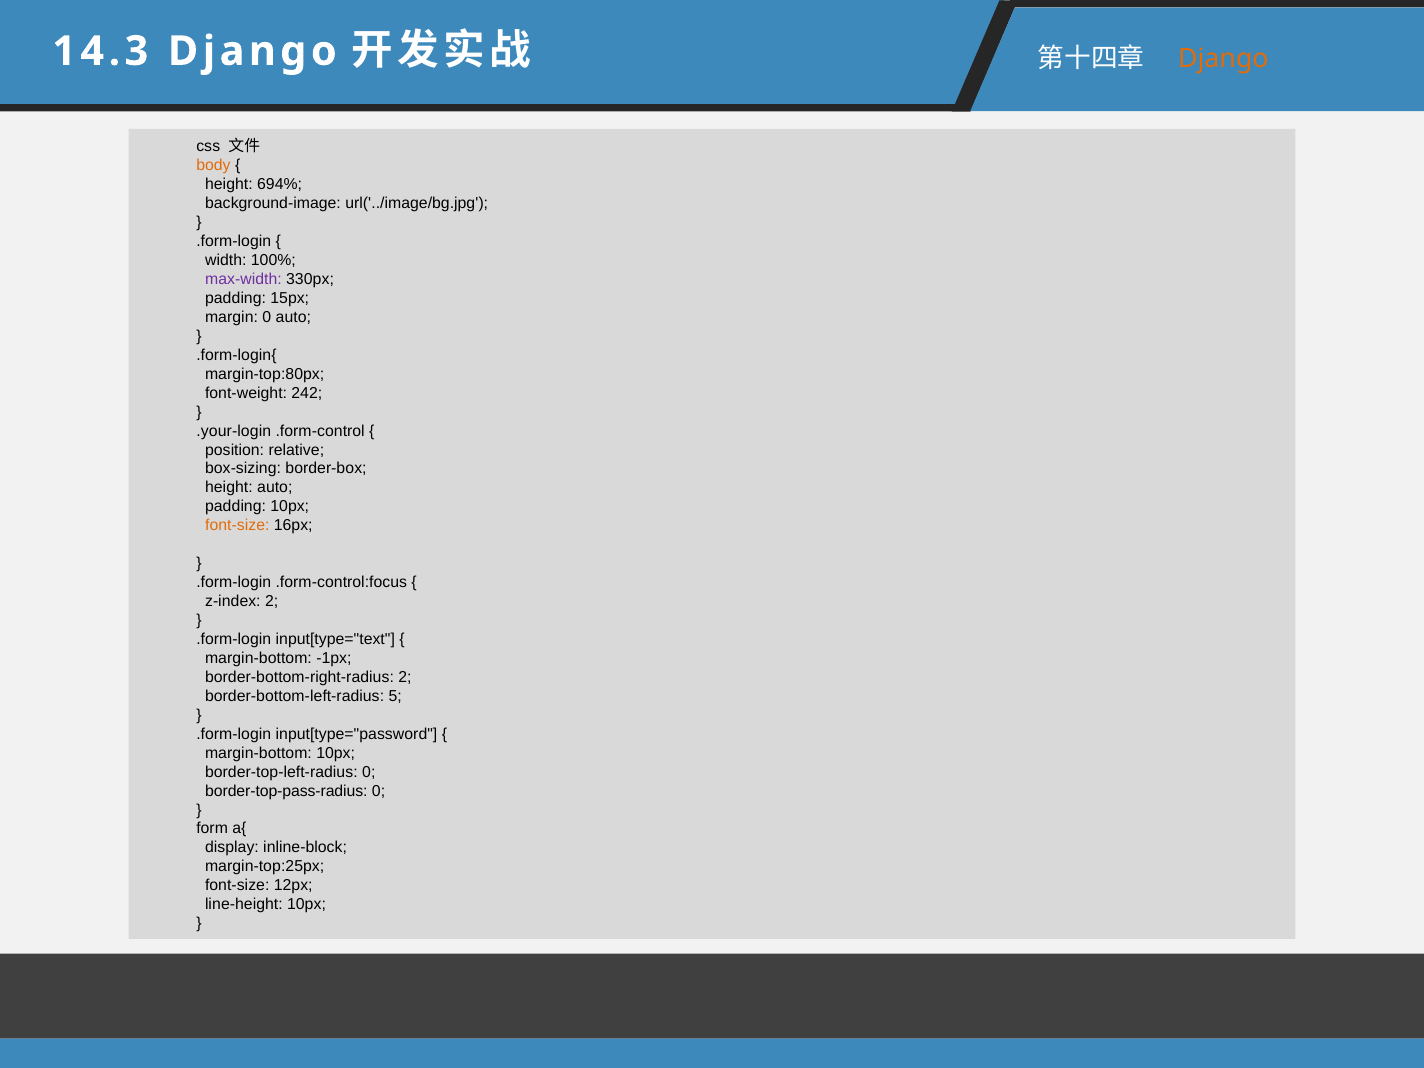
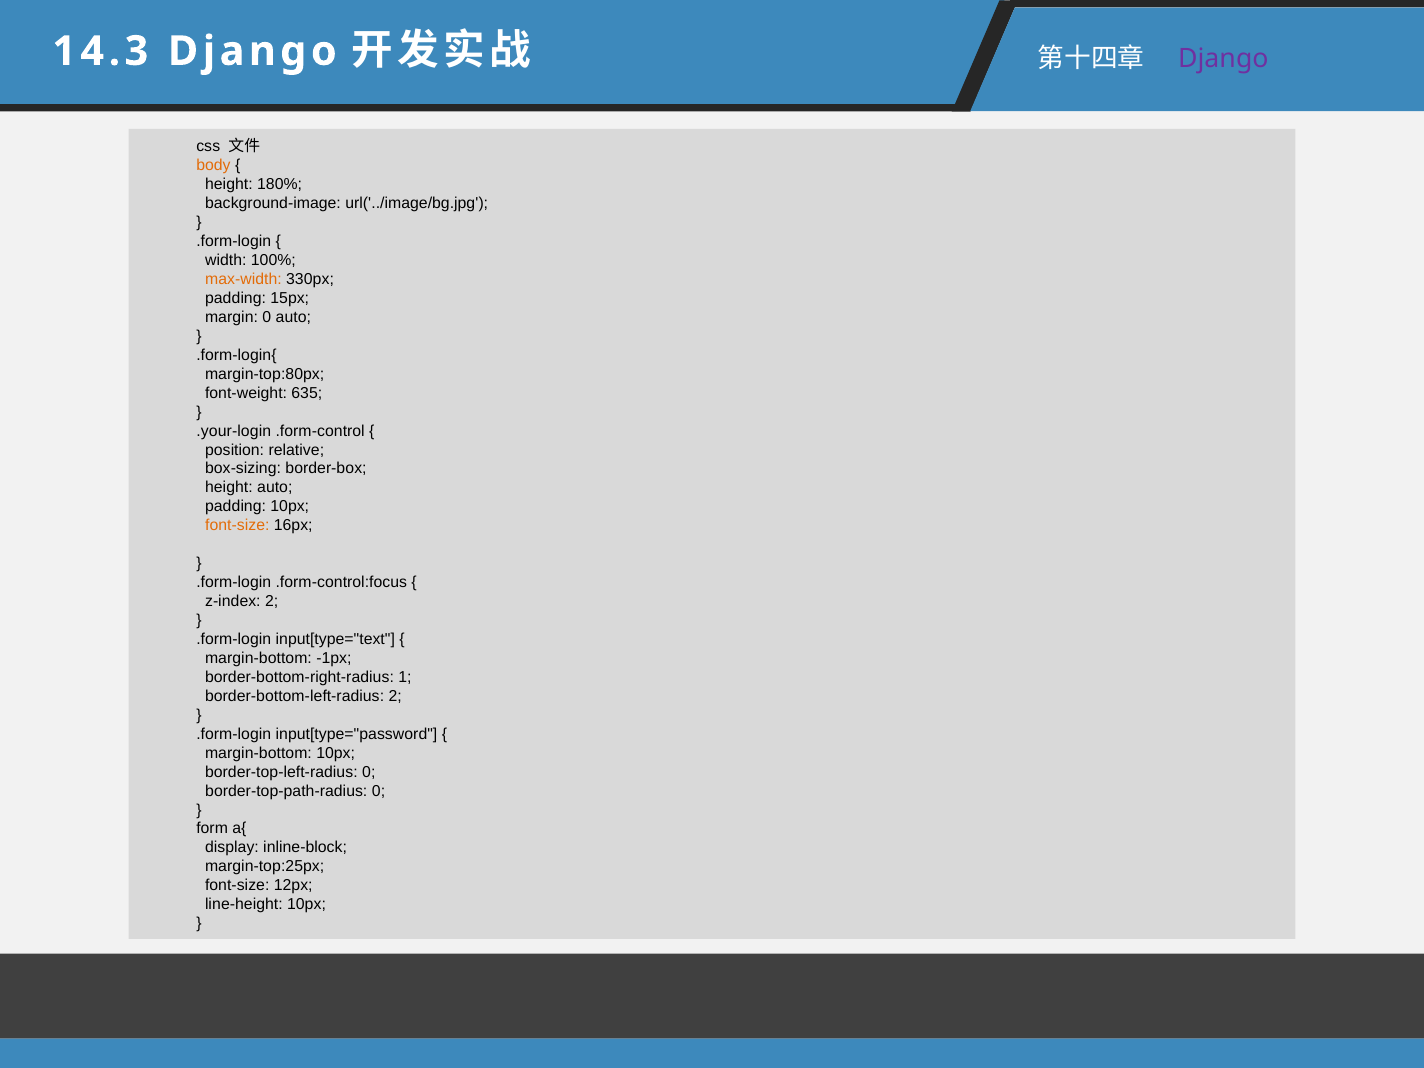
Django colour: orange -> purple (1223, 59)
694%: 694% -> 180% (280, 184)
max-width colour: purple -> orange (243, 279)
242: 242 -> 635 (307, 393)
border-bottom-right-radius 2: 2 -> 1 (405, 677)
border-bottom-left-radius 5: 5 -> 2 (395, 696)
border-top-pass-radius: border-top-pass-radius -> border-top-path-radius (286, 791)
